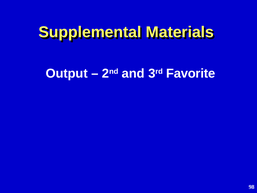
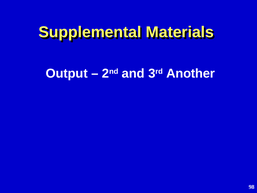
Favorite: Favorite -> Another (191, 73)
